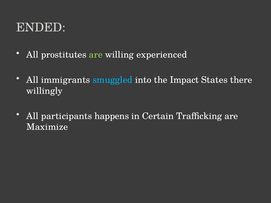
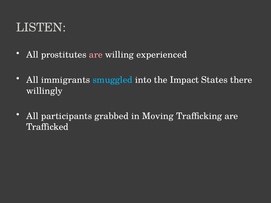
ENDED: ENDED -> LISTEN (41, 27)
are colour: light green -> pink (96, 55)
happens: happens -> grabbed (112, 116)
Certain: Certain -> Moving (158, 116)
Maximize: Maximize -> Trafficked (47, 127)
